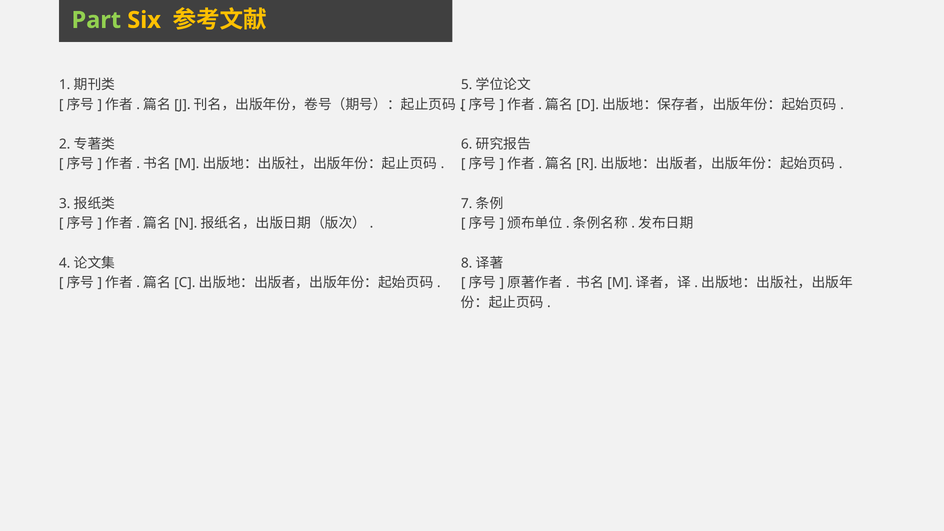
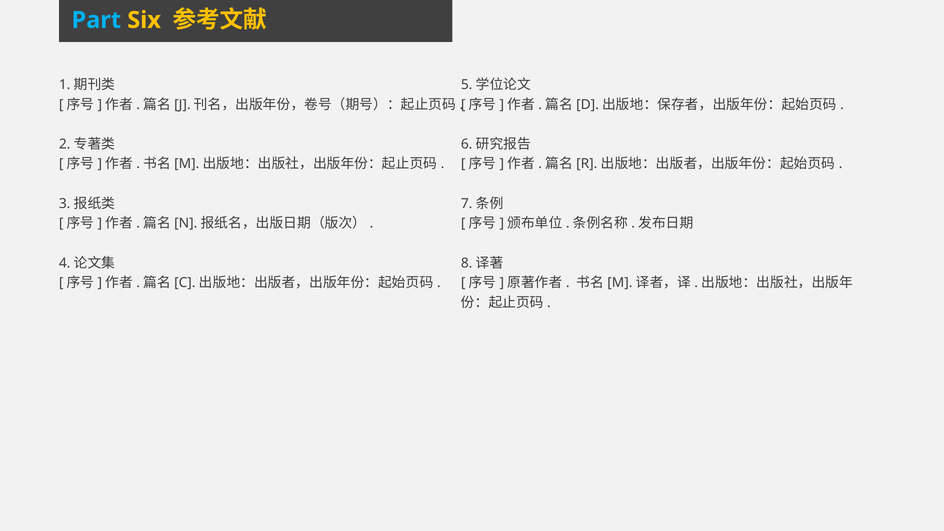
Part colour: light green -> light blue (96, 20)
